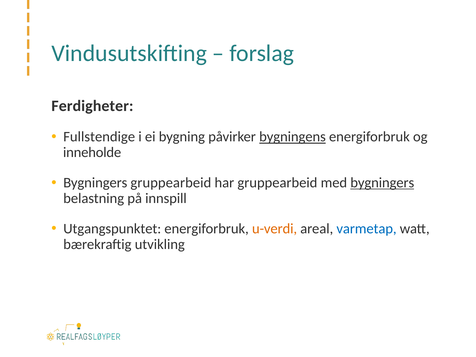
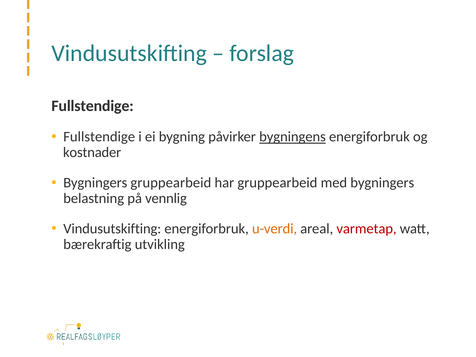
Ferdigheter: Ferdigheter -> Fullstendige (93, 106)
inneholde: inneholde -> kostnader (92, 153)
bygningers underline: present -> none (382, 183)
innspill: innspill -> vennlig (166, 198)
Utgangspunktet: Utgangspunktet -> Vindusutskifting (112, 229)
varmetap colour: blue -> red (367, 229)
